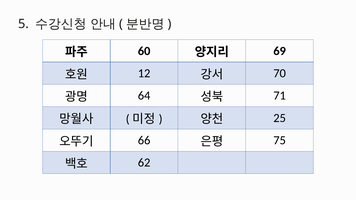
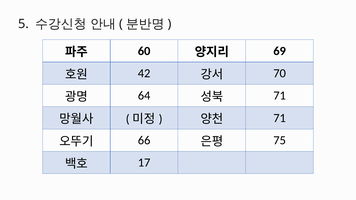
12: 12 -> 42 (144, 73)
25: 25 -> 71 (280, 118)
62: 62 -> 17 (144, 163)
